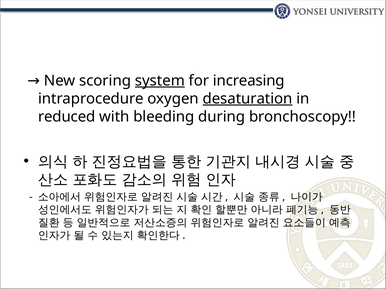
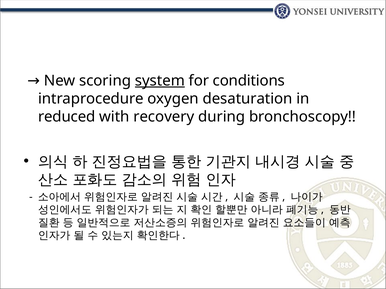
increasing: increasing -> conditions (249, 81)
desaturation underline: present -> none (248, 99)
bleeding: bleeding -> recovery (164, 117)
